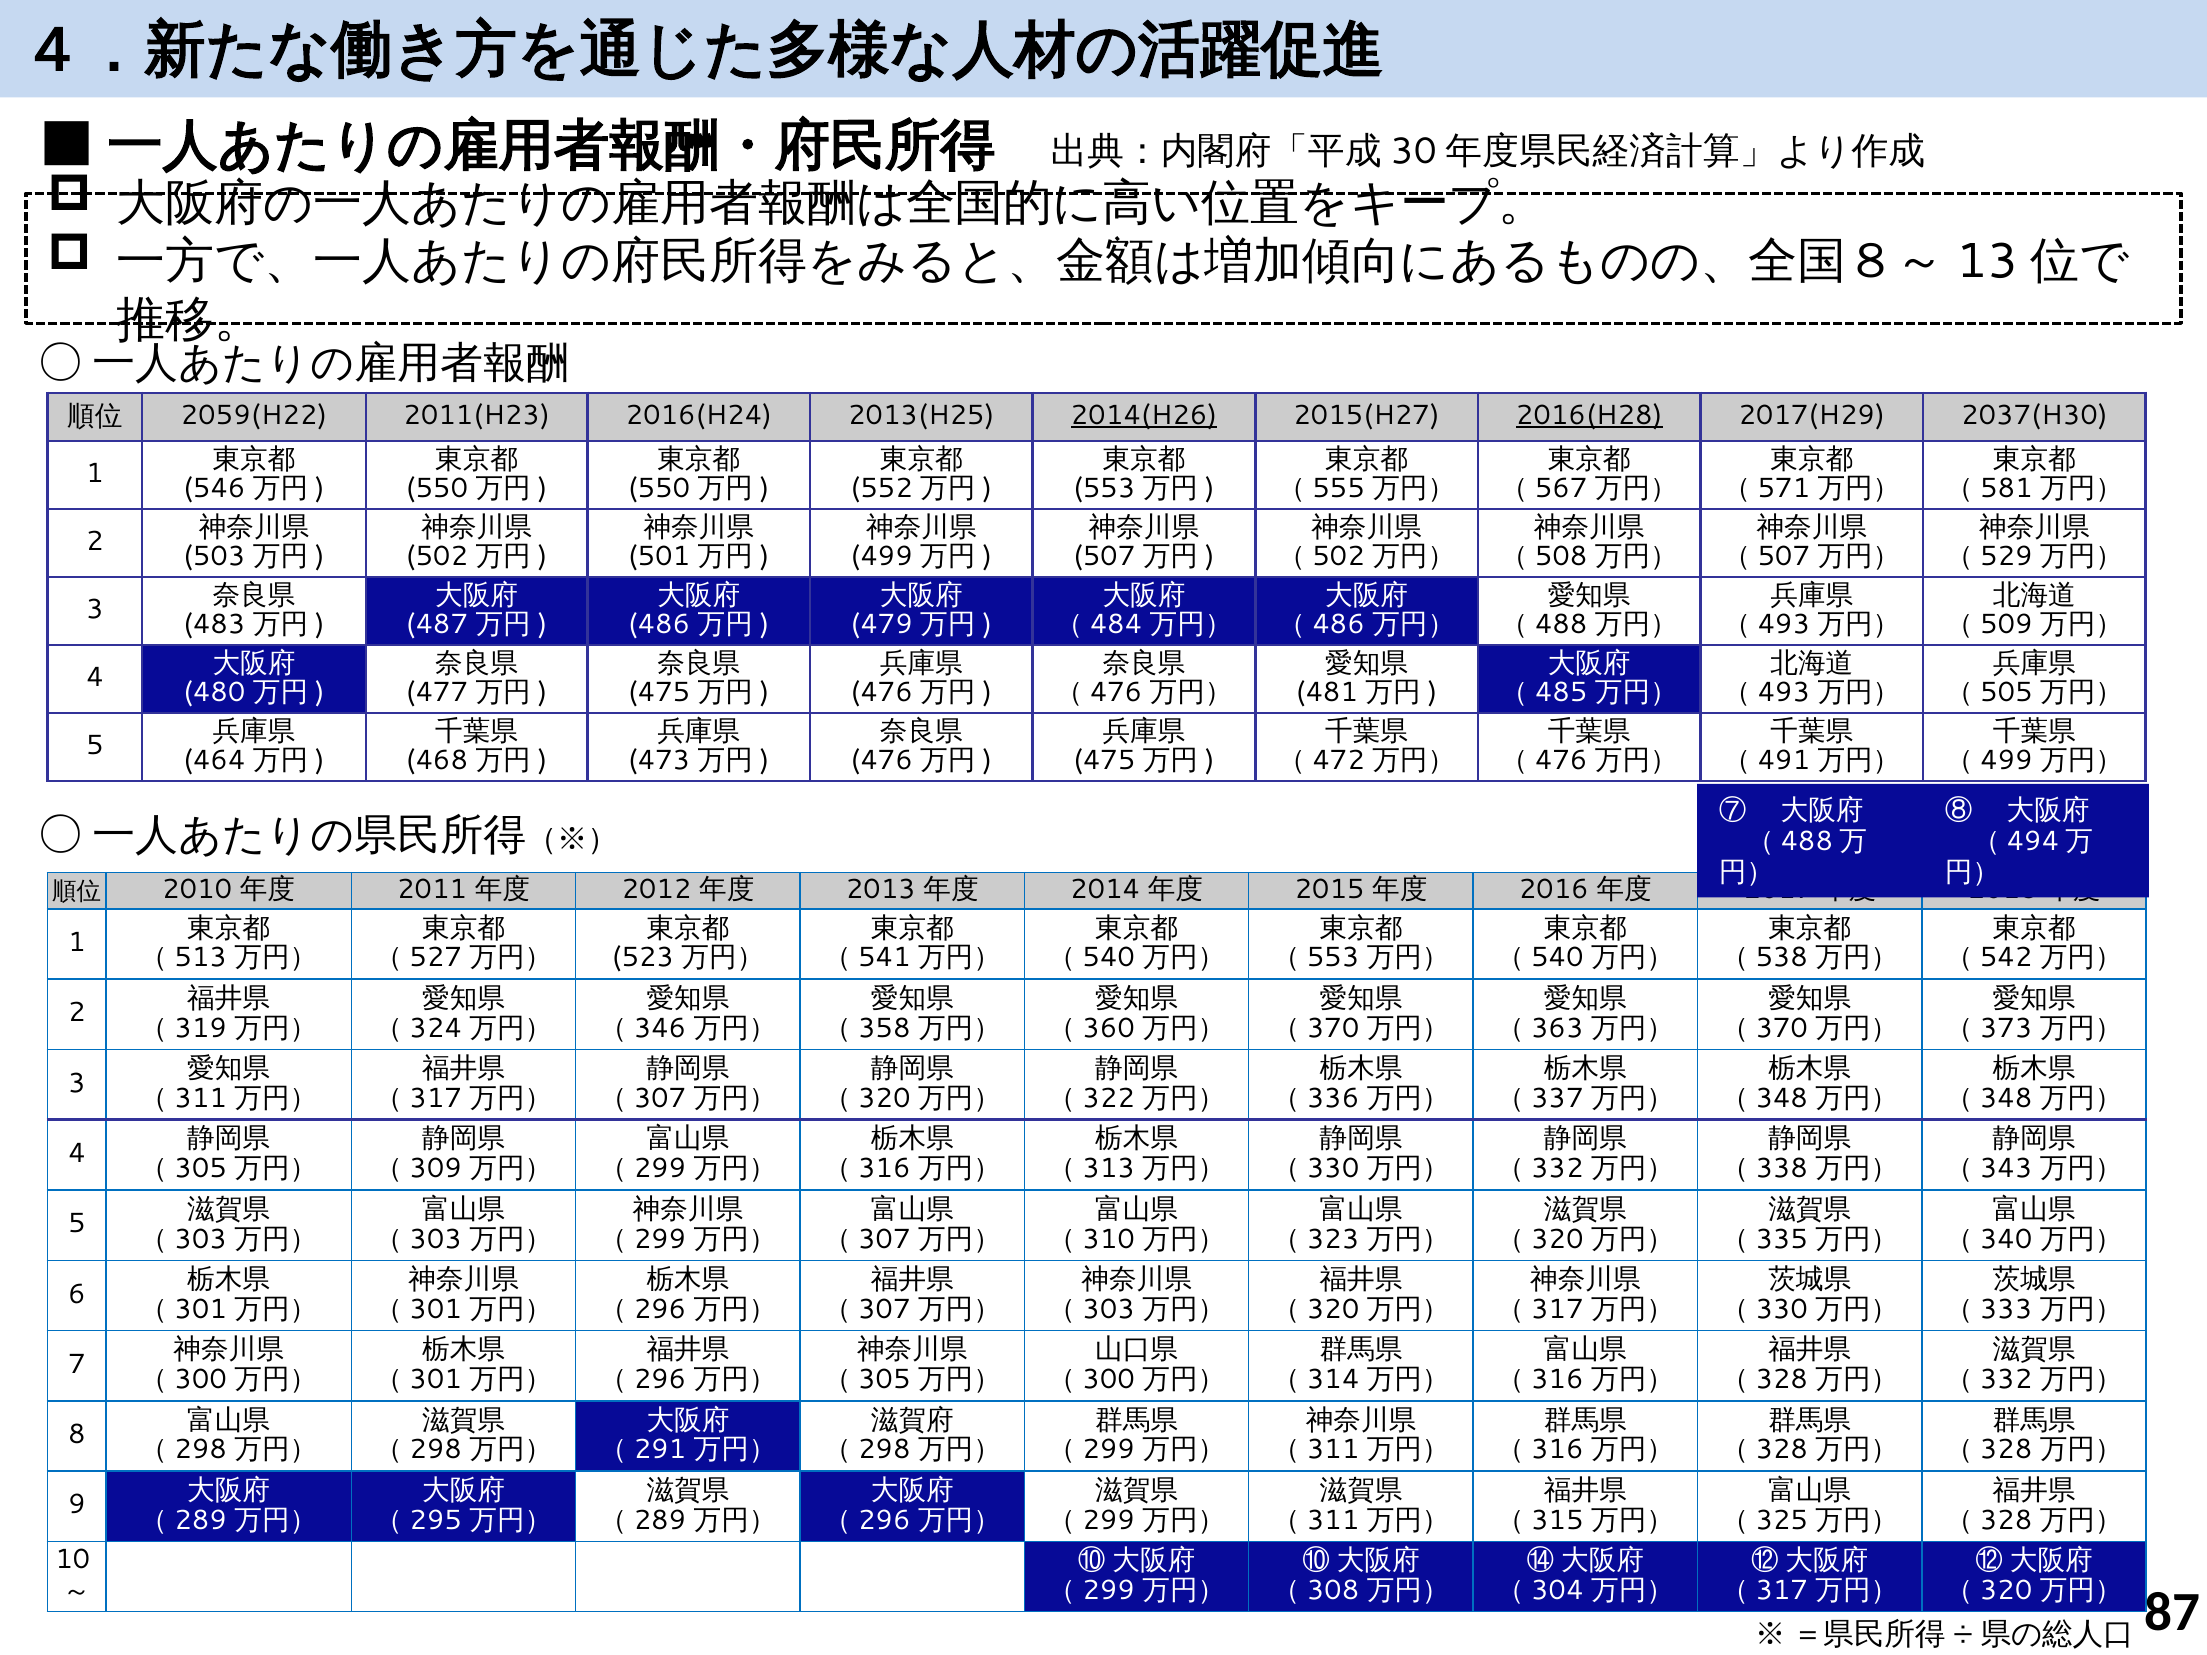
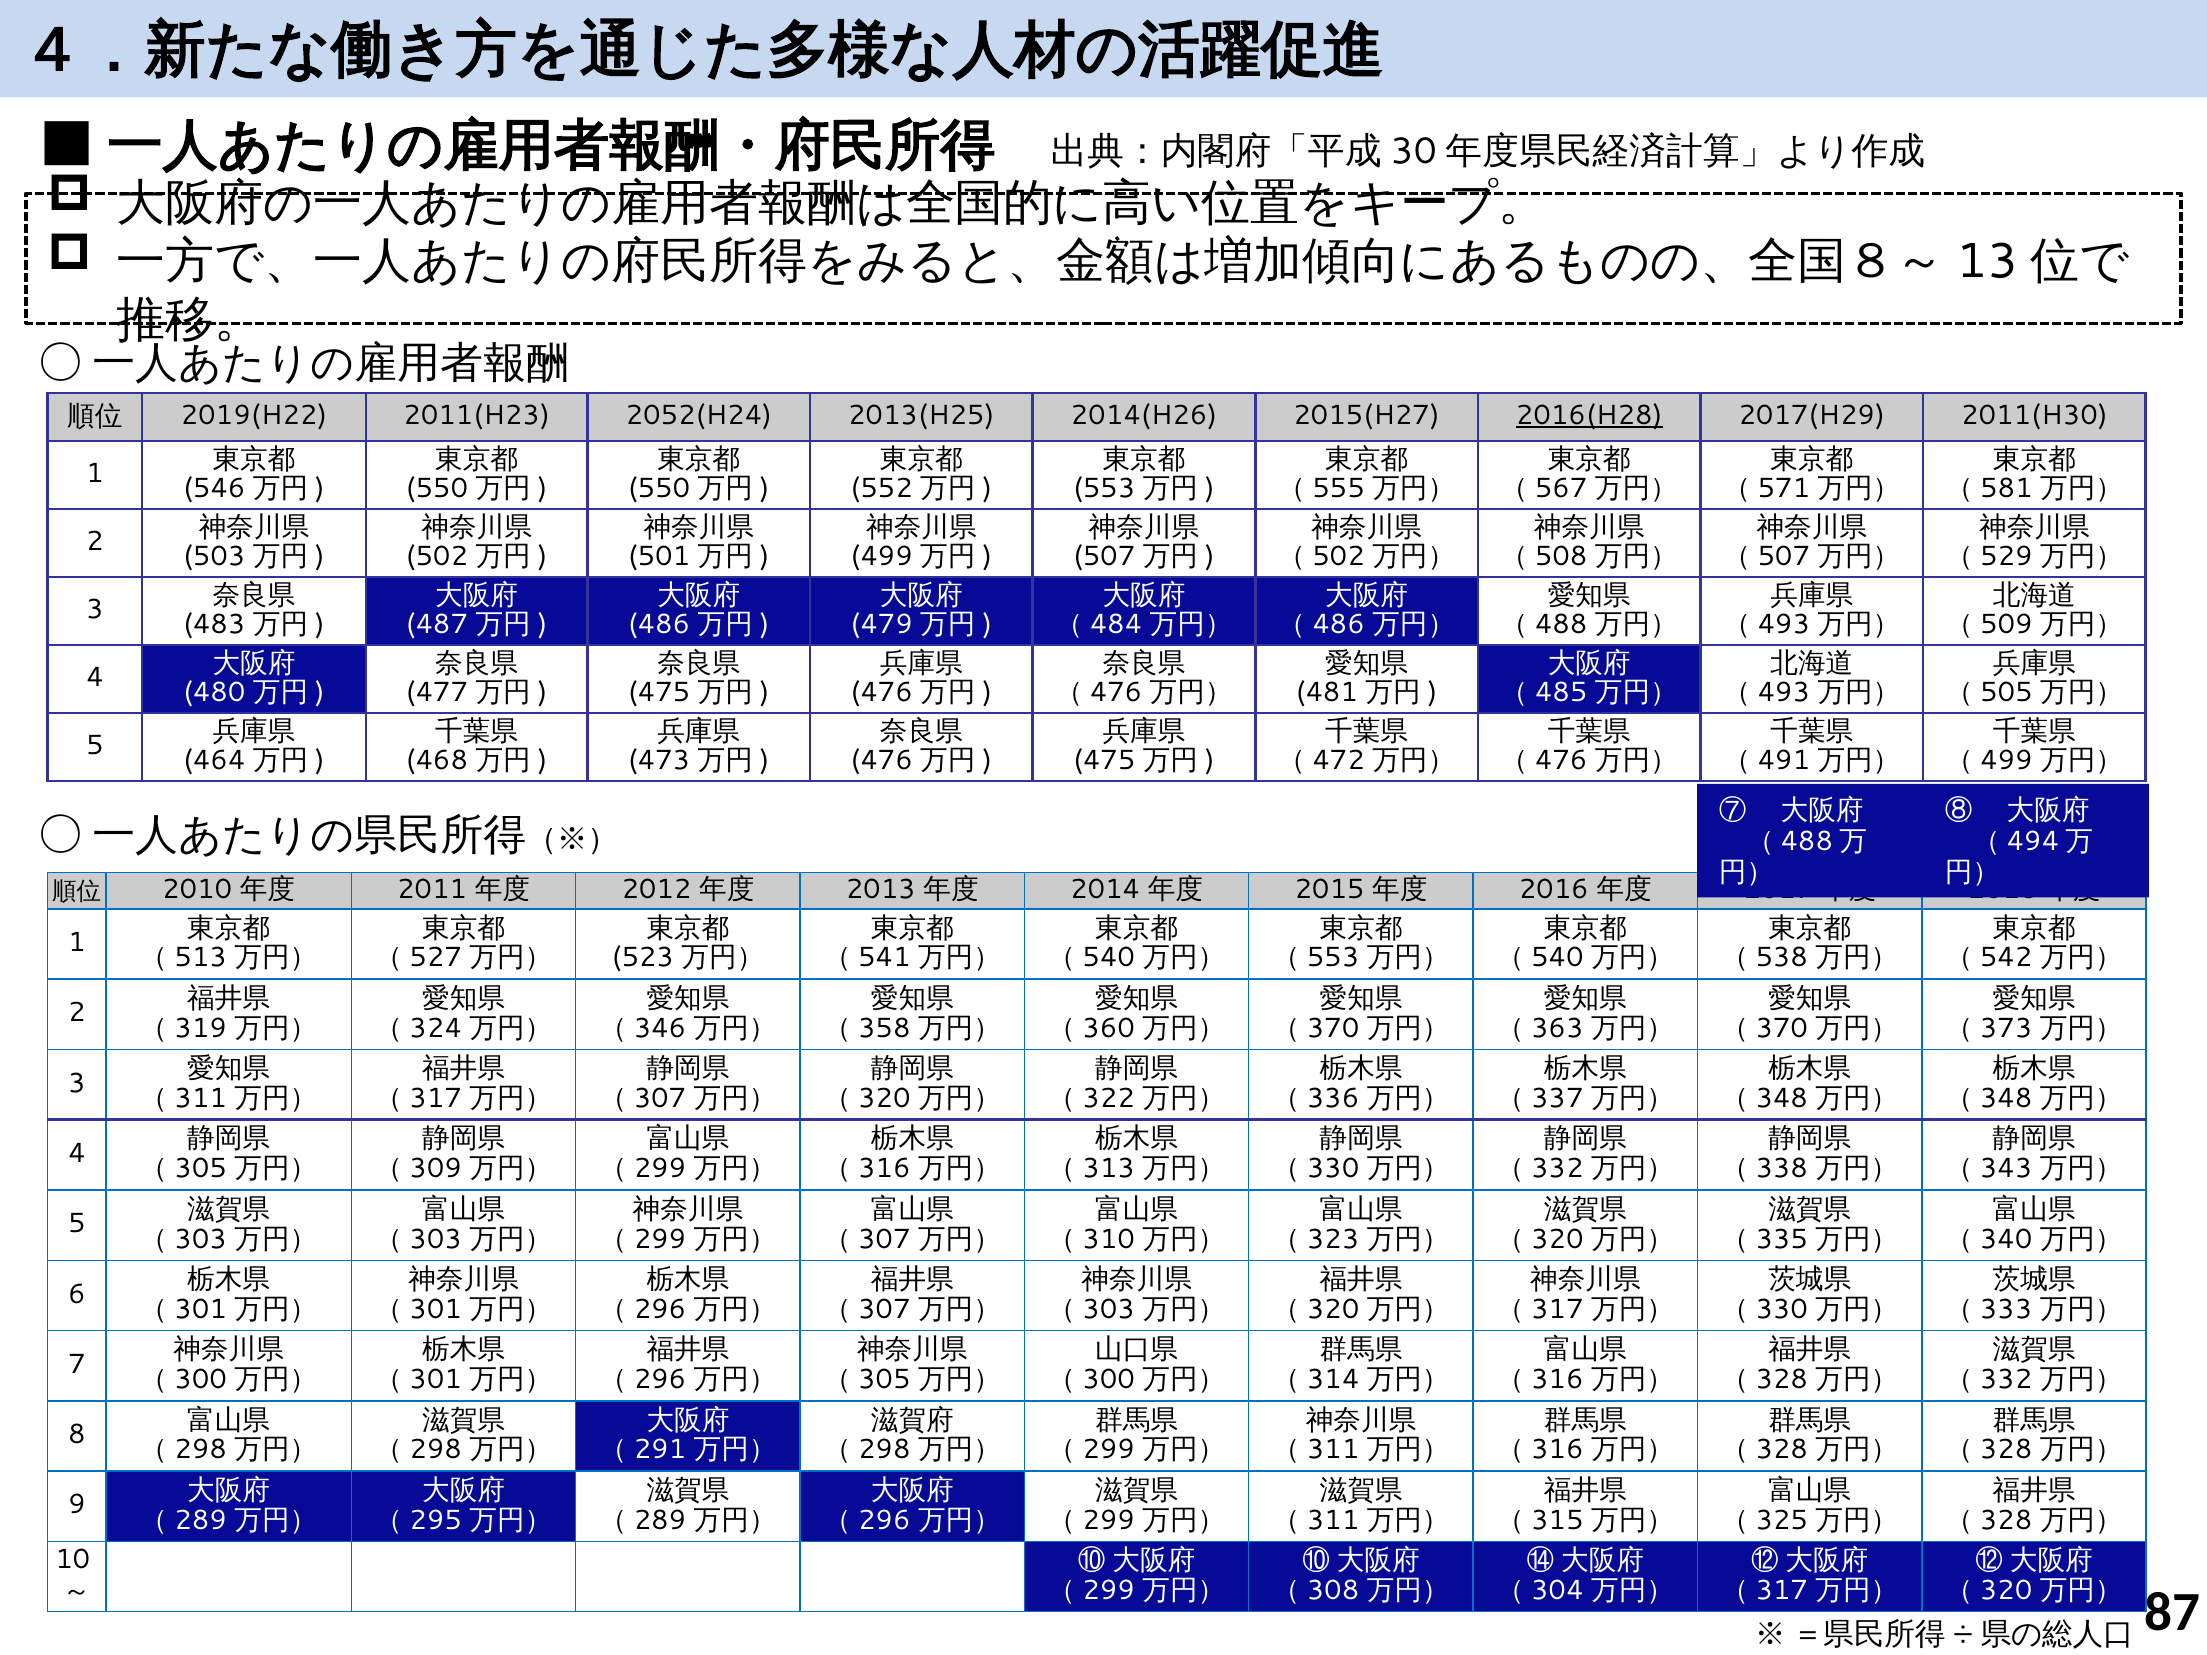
2059(H22: 2059(H22 -> 2019(H22 (254, 416)
2016(H24: 2016(H24 -> 2052(H24 (699, 416)
2014(H26 underline: present -> none (1144, 416)
2037(H30: 2037(H30 -> 2011(H30 (2034, 416)
